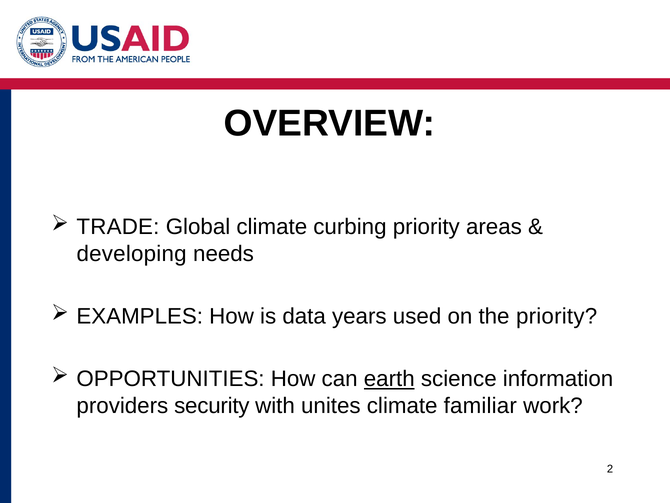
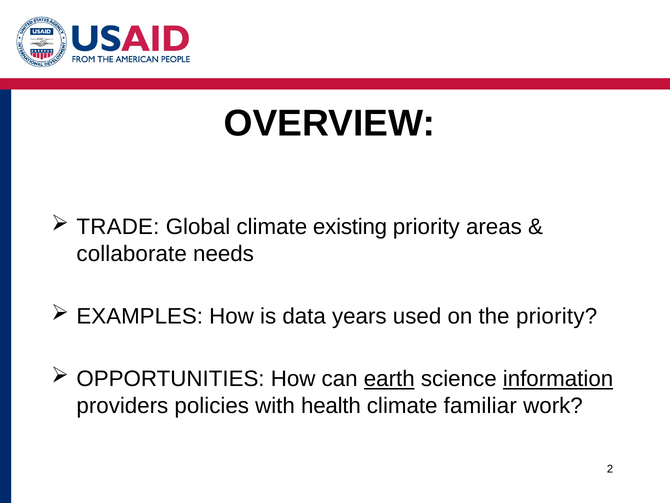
curbing: curbing -> existing (350, 227)
developing: developing -> collaborate (132, 254)
information underline: none -> present (558, 379)
security: security -> policies (212, 405)
unites: unites -> health (331, 405)
